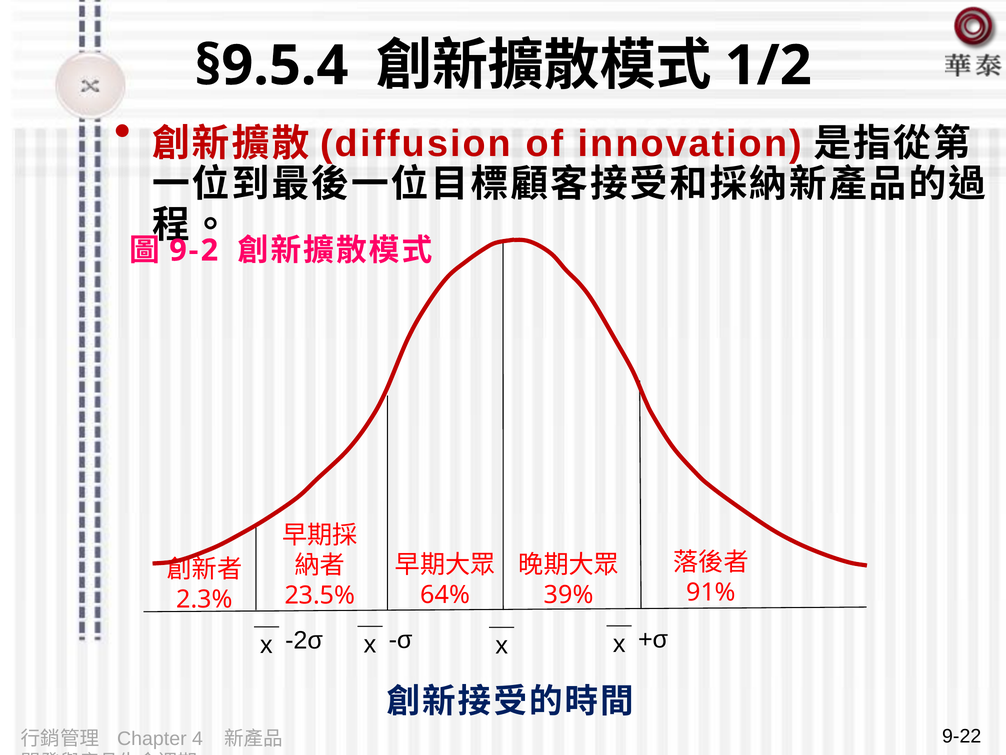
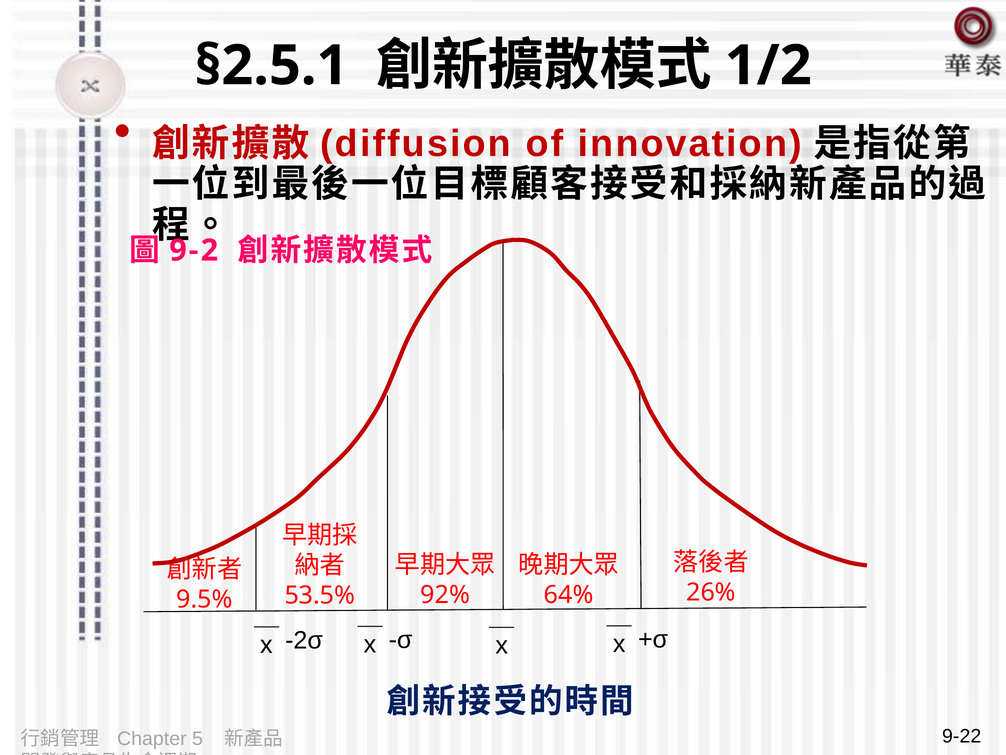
§9.5.4: §9.5.4 -> §2.5.1 (271, 66)
91%: 91% -> 26% (711, 592)
39%: 39% -> 64% (569, 595)
64%: 64% -> 92% (445, 595)
23.5%: 23.5% -> 53.5% (320, 595)
2.3%: 2.3% -> 9.5% (204, 599)
4: 4 -> 5 (198, 738)
